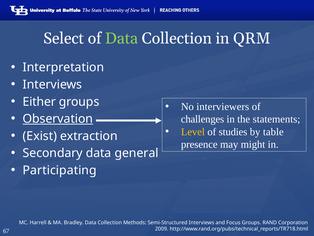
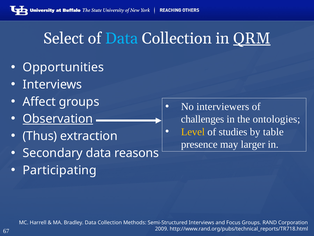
Data colour: light green -> light blue (122, 38)
QRM underline: none -> present (252, 38)
Interpretation: Interpretation -> Opportunities (63, 67)
Either: Either -> Affect (39, 102)
statements: statements -> ontologies (276, 119)
Exist: Exist -> Thus (40, 136)
might: might -> larger (253, 144)
general: general -> reasons (137, 153)
